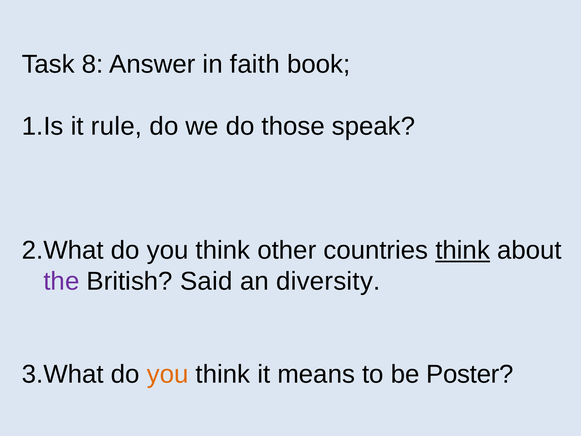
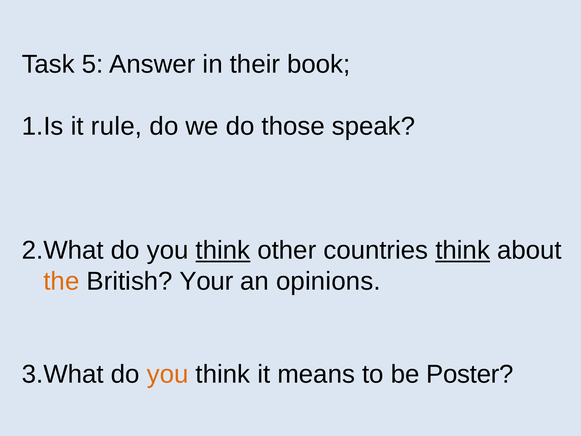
8: 8 -> 5 (93, 64)
faith: faith -> their (255, 64)
think underline: none -> present (223, 250)
the colour: purple -> orange (61, 281)
Said: Said -> Your (206, 281)
diversity: diversity -> opinions (328, 281)
